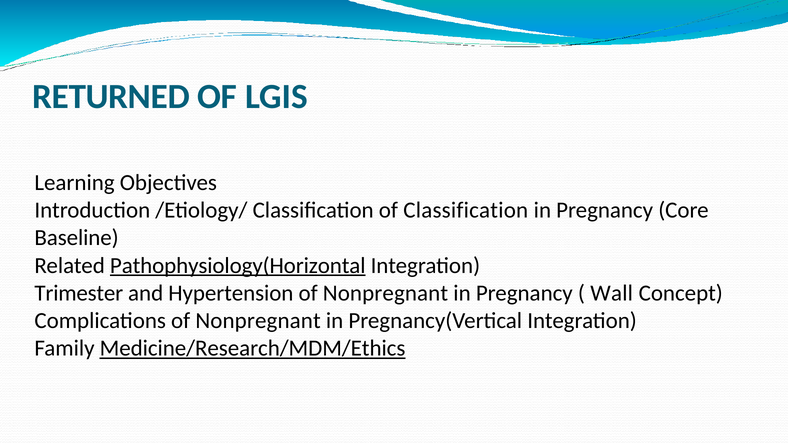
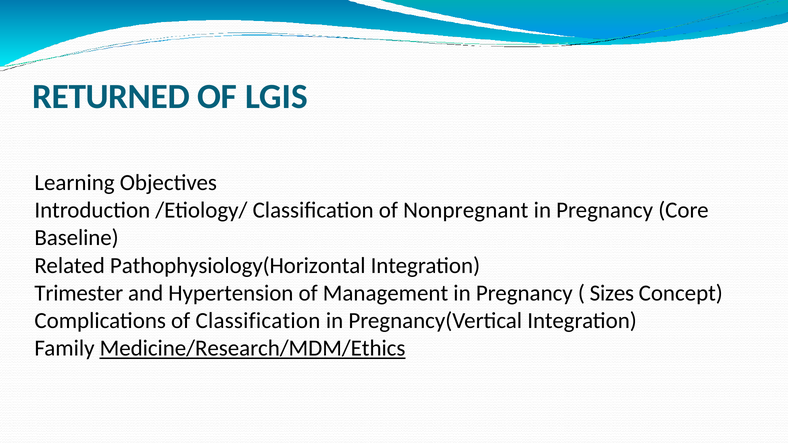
of Classification: Classification -> Nonpregnant (466, 210)
Pathophysiology(Horizontal underline: present -> none (238, 266)
Nonpregnant: Nonpregnant -> Management (386, 293)
Wall: Wall -> Sizes (612, 293)
Complications of Nonpregnant: Nonpregnant -> Classification (258, 321)
